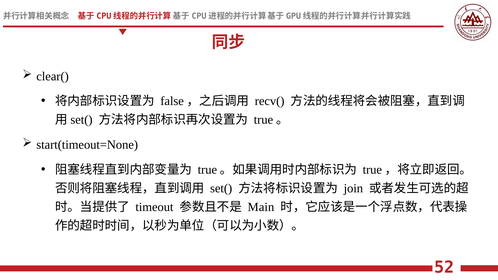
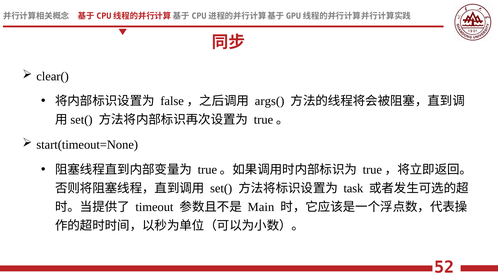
recv(: recv( -> args( (270, 101)
join: join -> task (353, 188)
